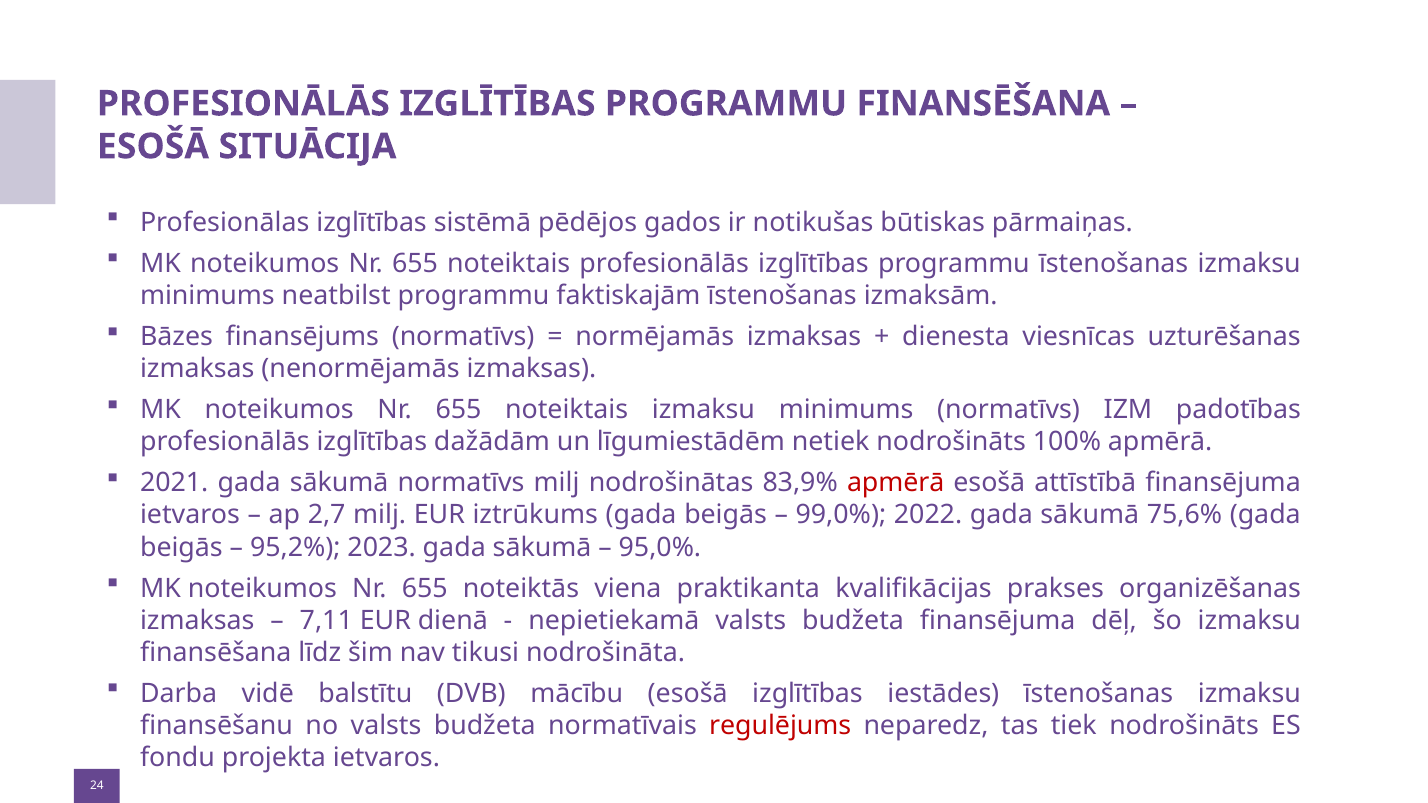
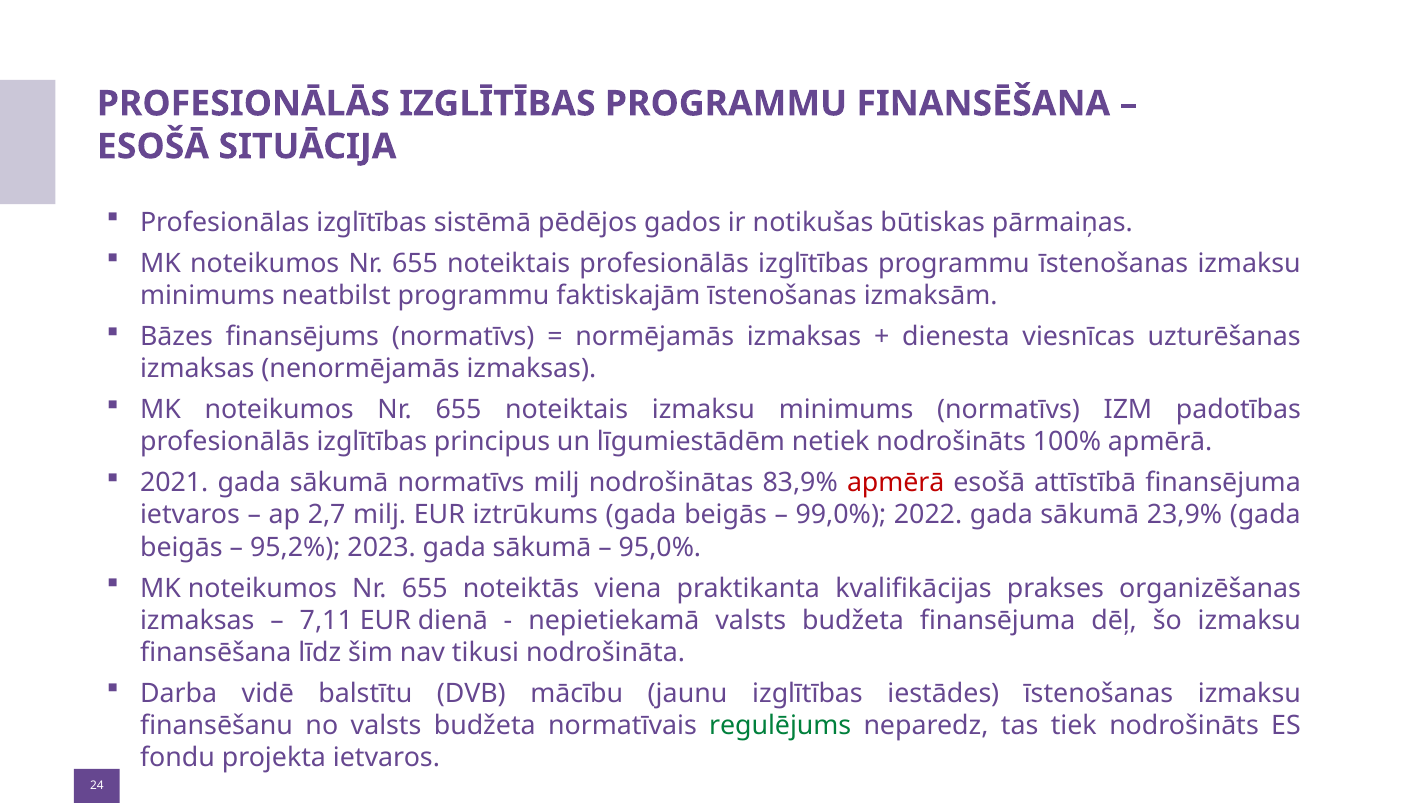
dažādām: dažādām -> principus (492, 442)
75,6%: 75,6% -> 23,9% (1184, 515)
mācību esošā: esošā -> jaunu (688, 694)
regulējums colour: red -> green (780, 726)
